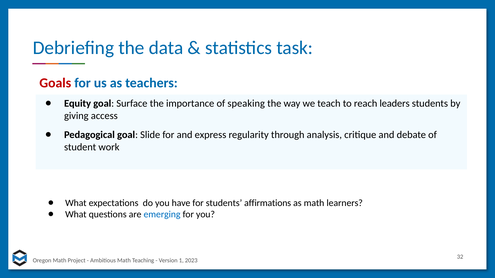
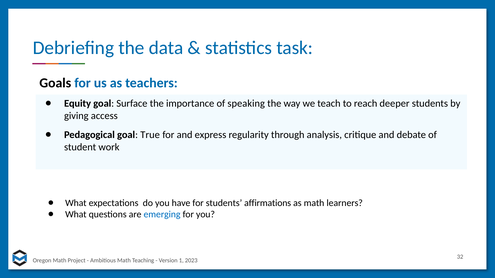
Goals colour: red -> black (55, 83)
leaders: leaders -> deeper (395, 103)
Slide: Slide -> True (150, 135)
